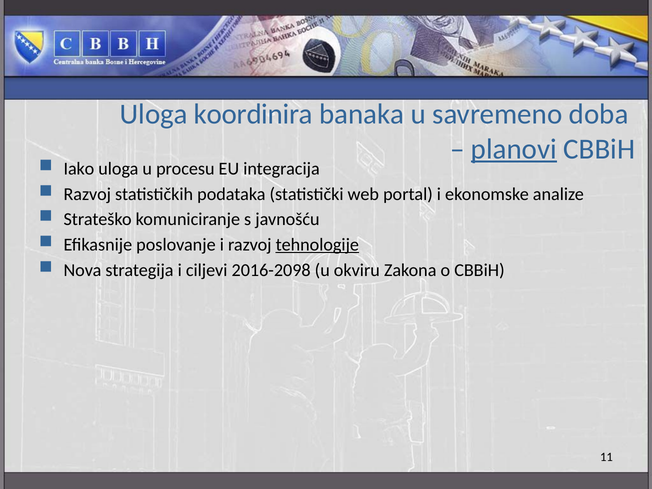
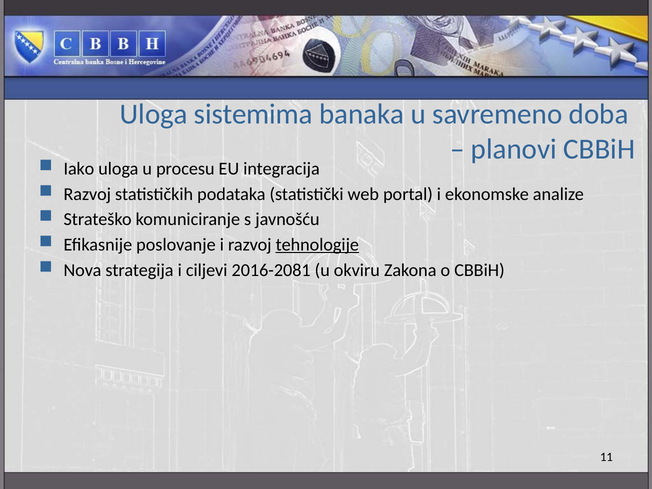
koordinira: koordinira -> sistemima (253, 114)
planovi underline: present -> none (514, 149)
2016-2098: 2016-2098 -> 2016-2081 (271, 270)
